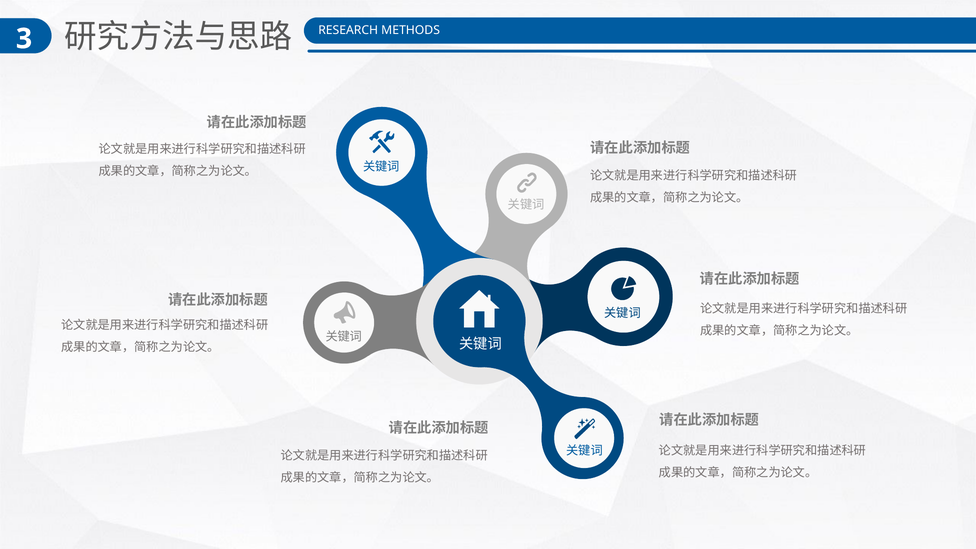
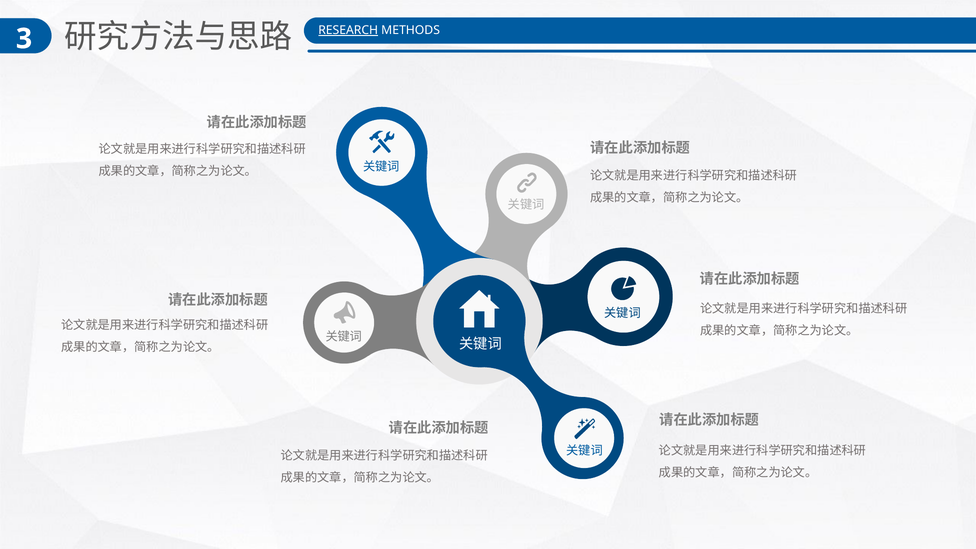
RESEARCH underline: none -> present (348, 30)
